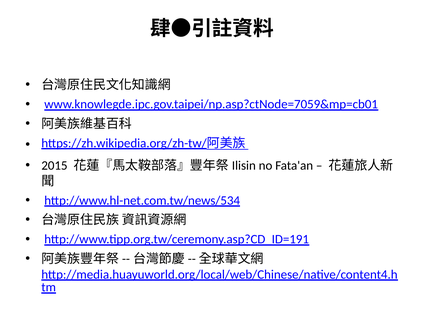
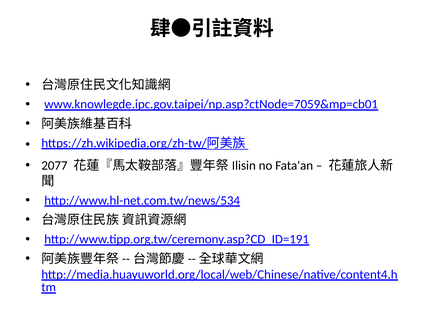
2015: 2015 -> 2077 (54, 166)
